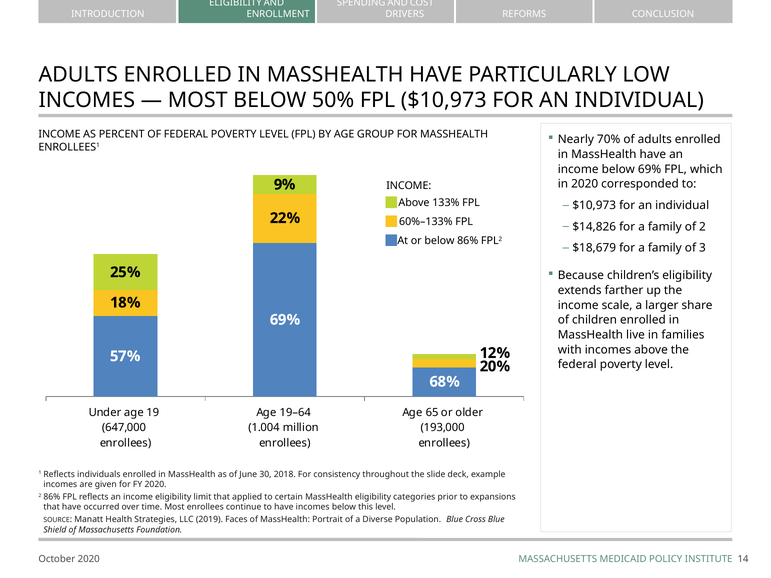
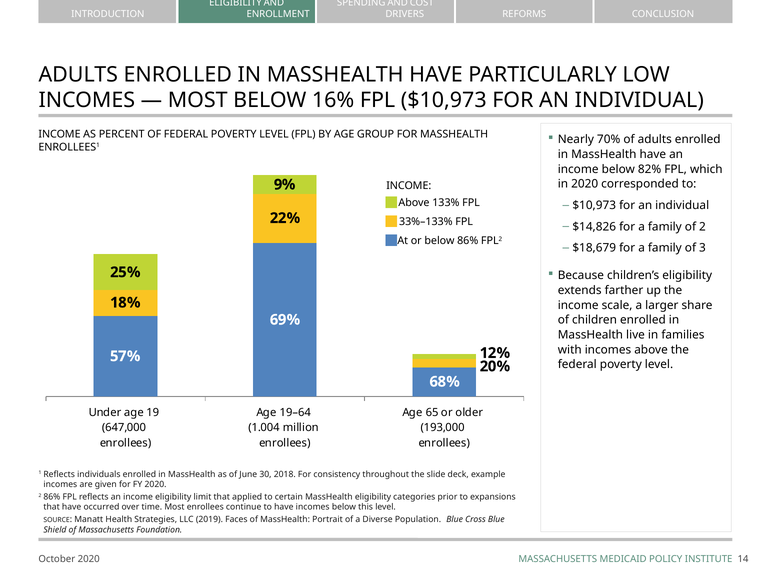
50%: 50% -> 16% (333, 100)
below 69%: 69% -> 82% (650, 169)
60%–133%: 60%–133% -> 33%–133% (426, 222)
